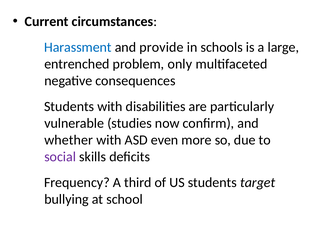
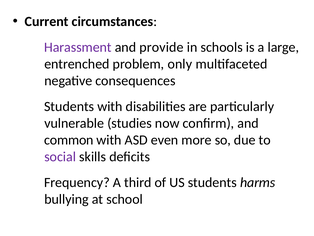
Harassment colour: blue -> purple (78, 47)
whether: whether -> common (69, 140)
target: target -> harms (258, 182)
